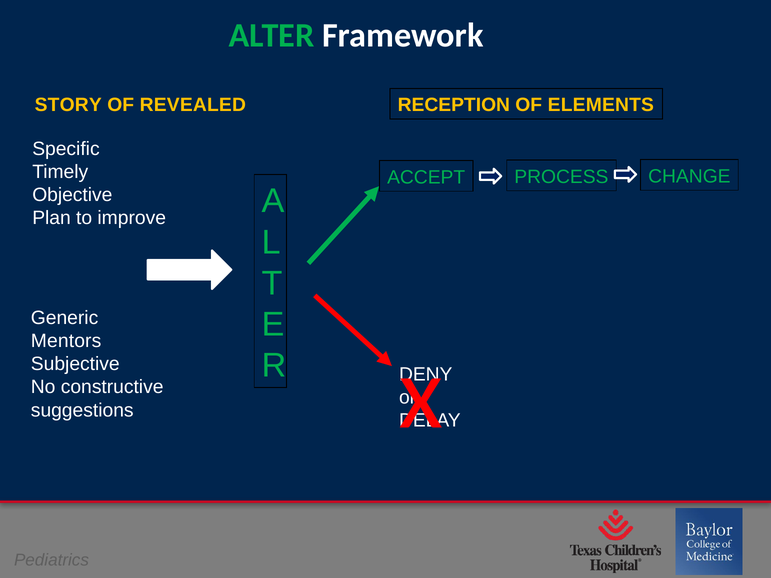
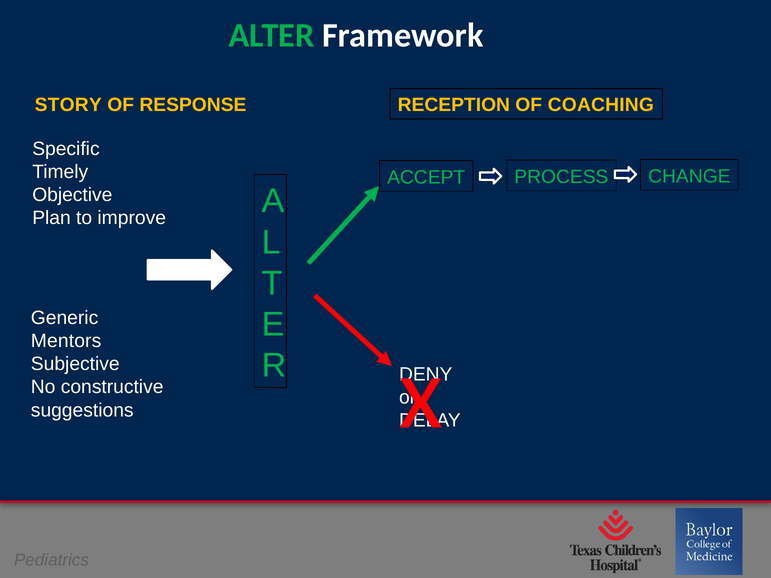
REVEALED: REVEALED -> RESPONSE (193, 105)
ELEMENTS: ELEMENTS -> COACHING (601, 105)
